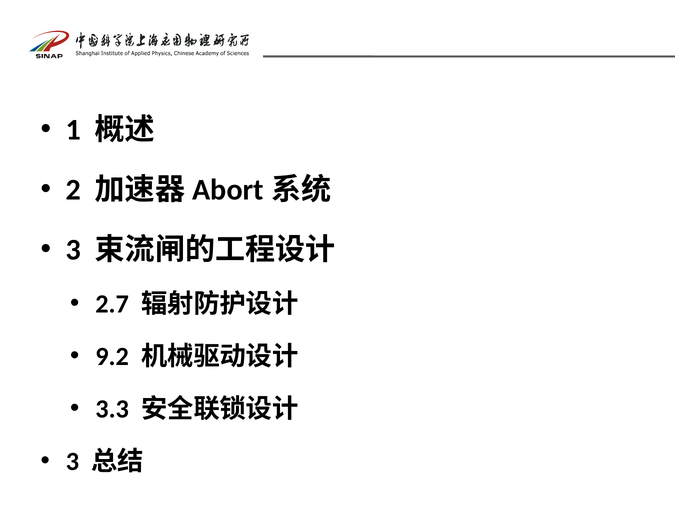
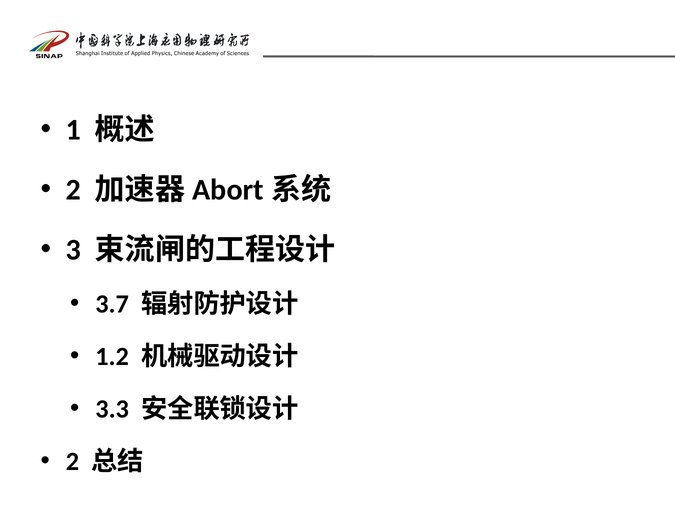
2.7: 2.7 -> 3.7 (112, 304)
9.2: 9.2 -> 1.2 (112, 357)
3: 3 -> 2 (72, 462)
